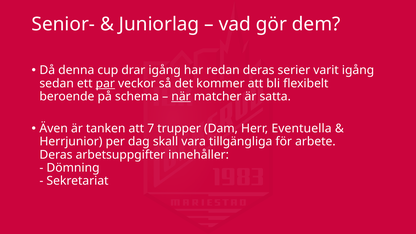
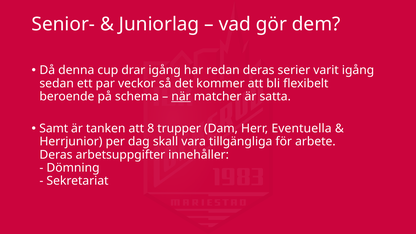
par underline: present -> none (105, 83)
Även: Även -> Samt (54, 129)
7: 7 -> 8 (151, 129)
